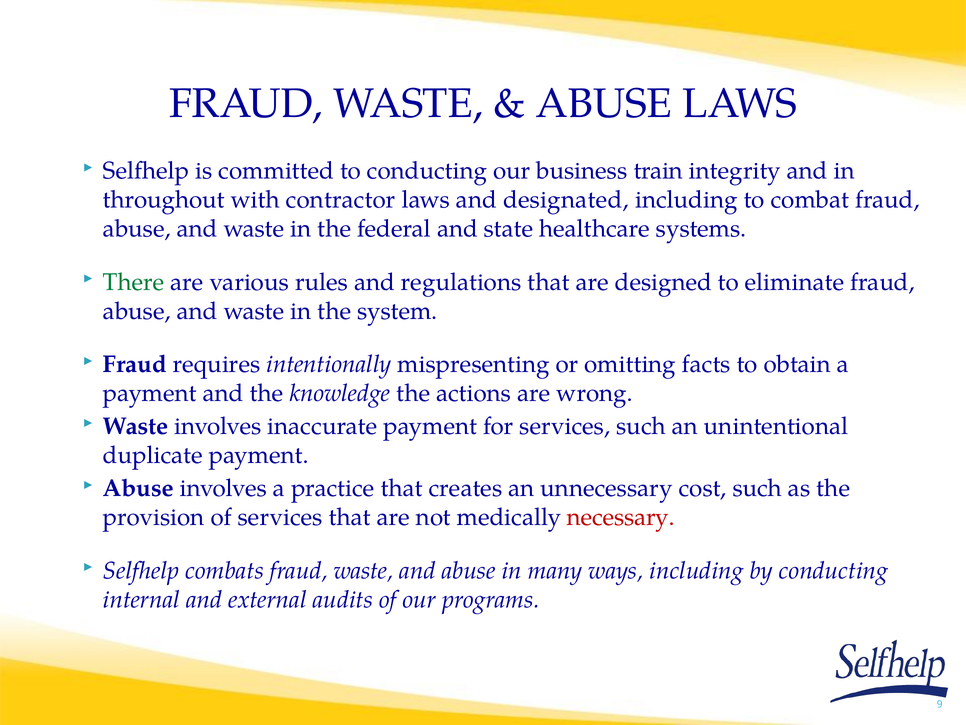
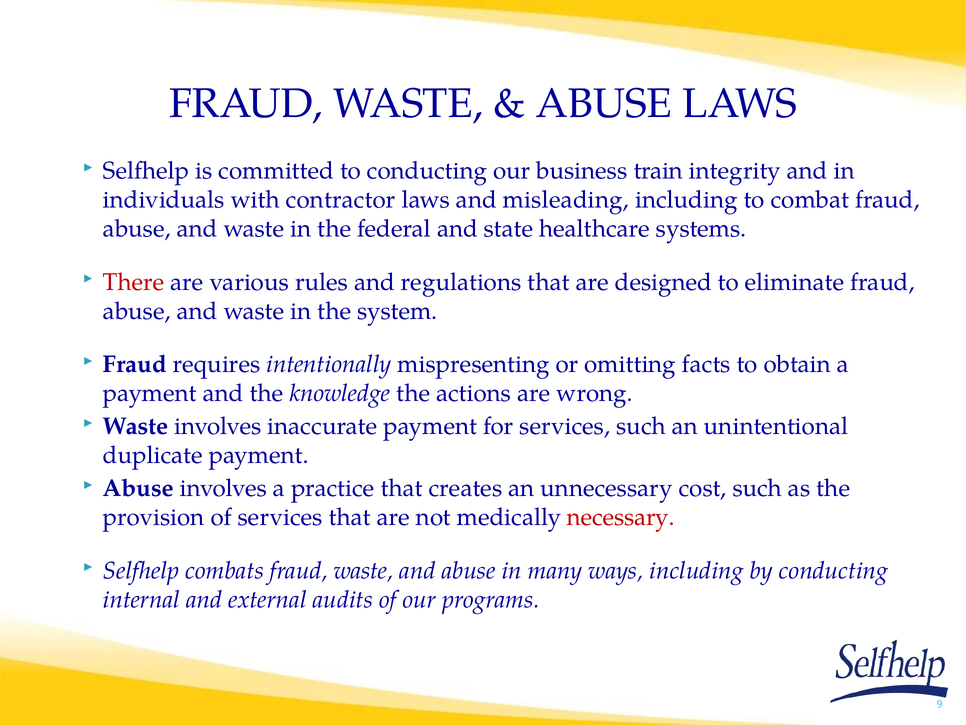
throughout: throughout -> individuals (164, 200)
designated: designated -> misleading (566, 200)
There colour: green -> red (134, 282)
